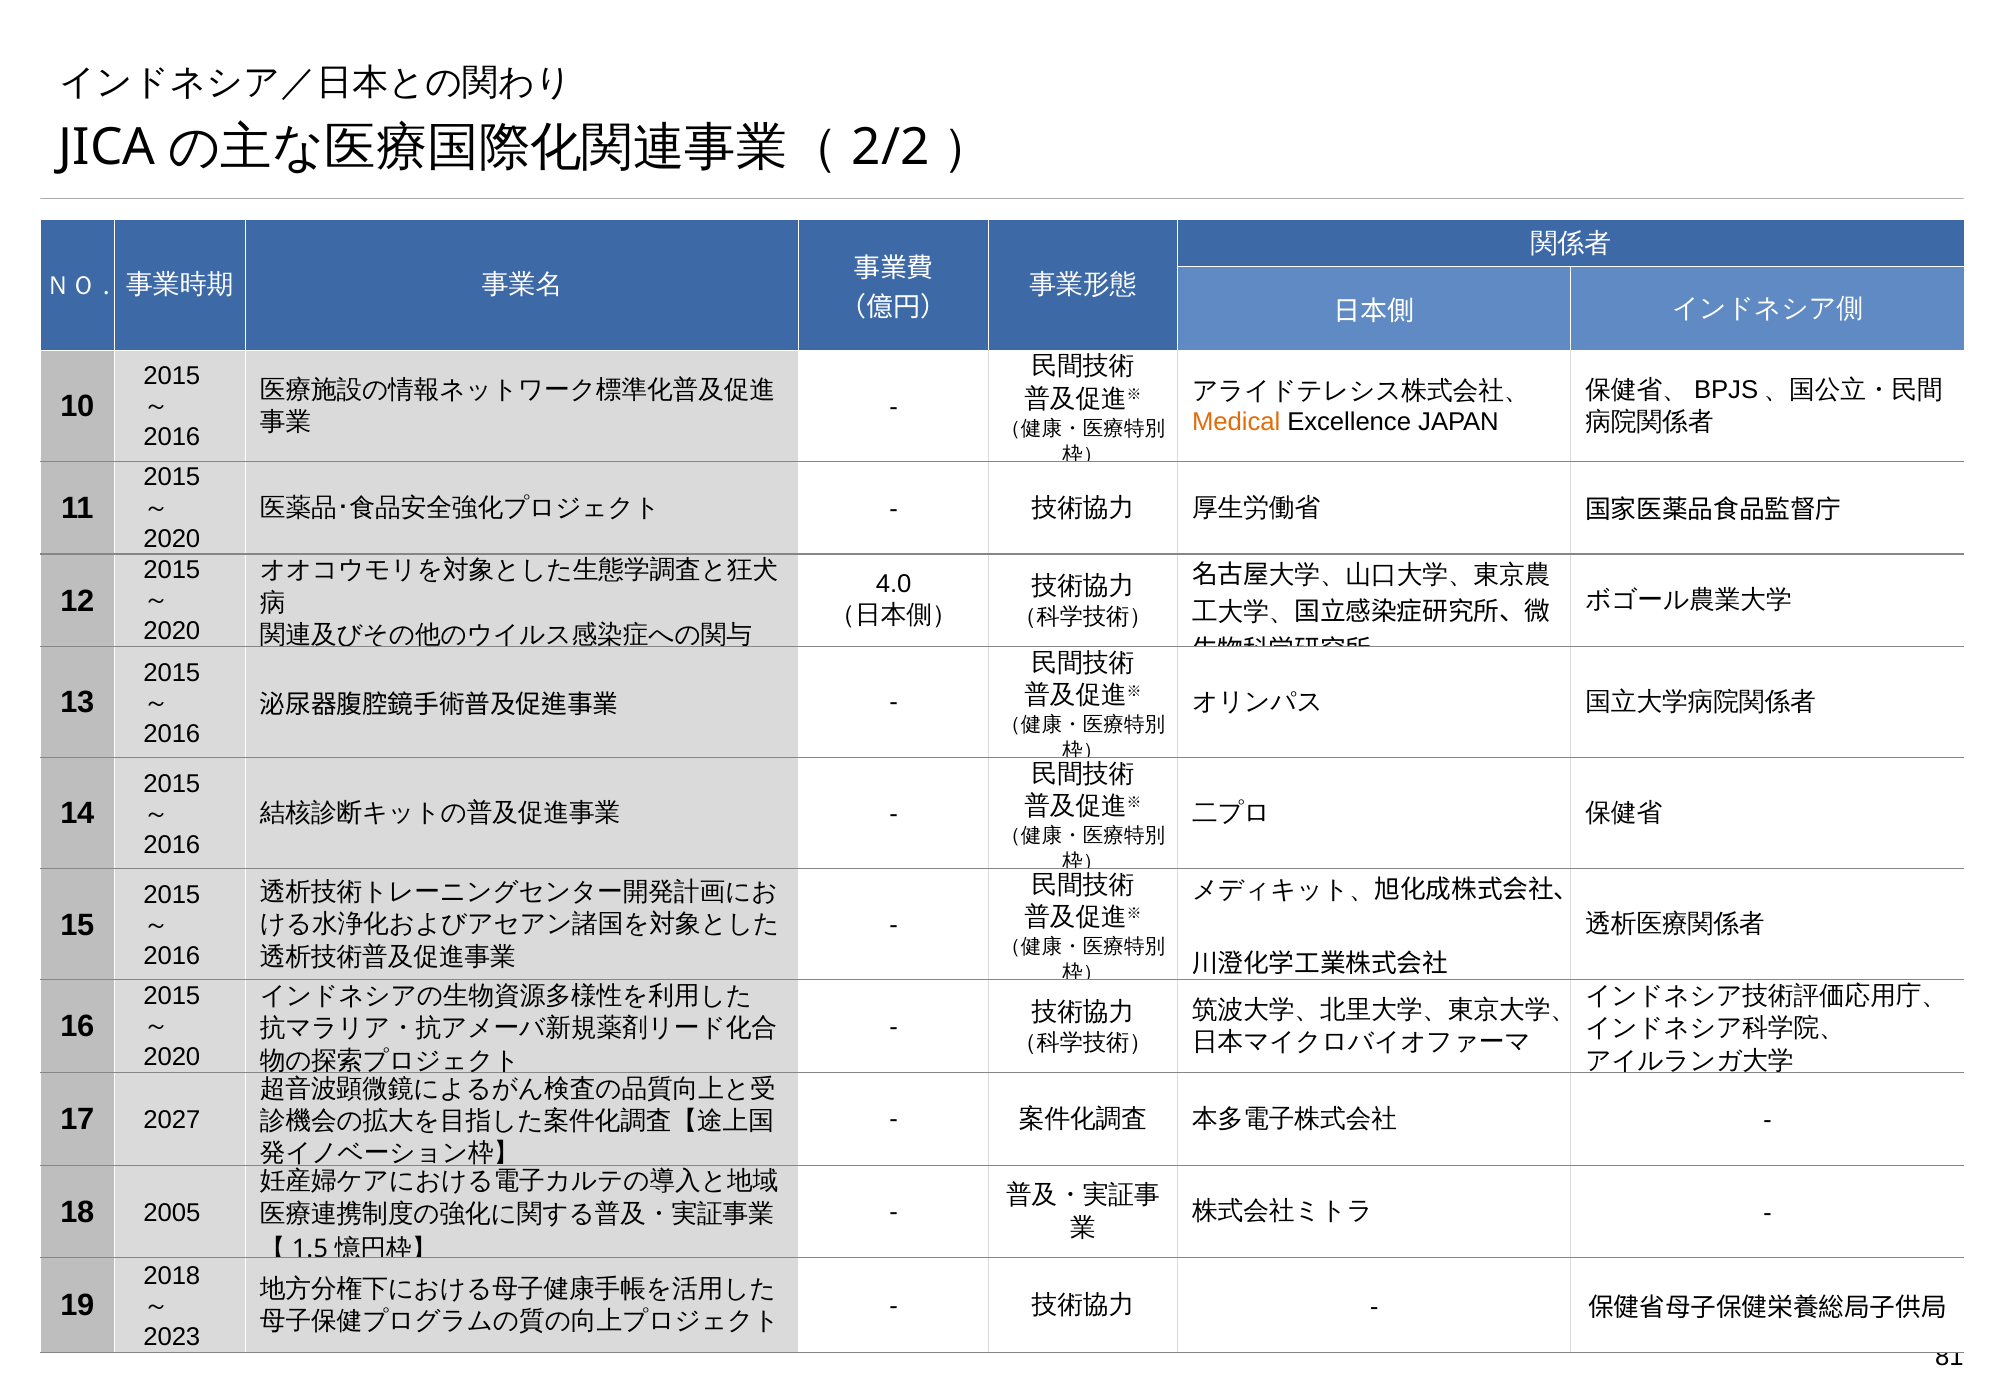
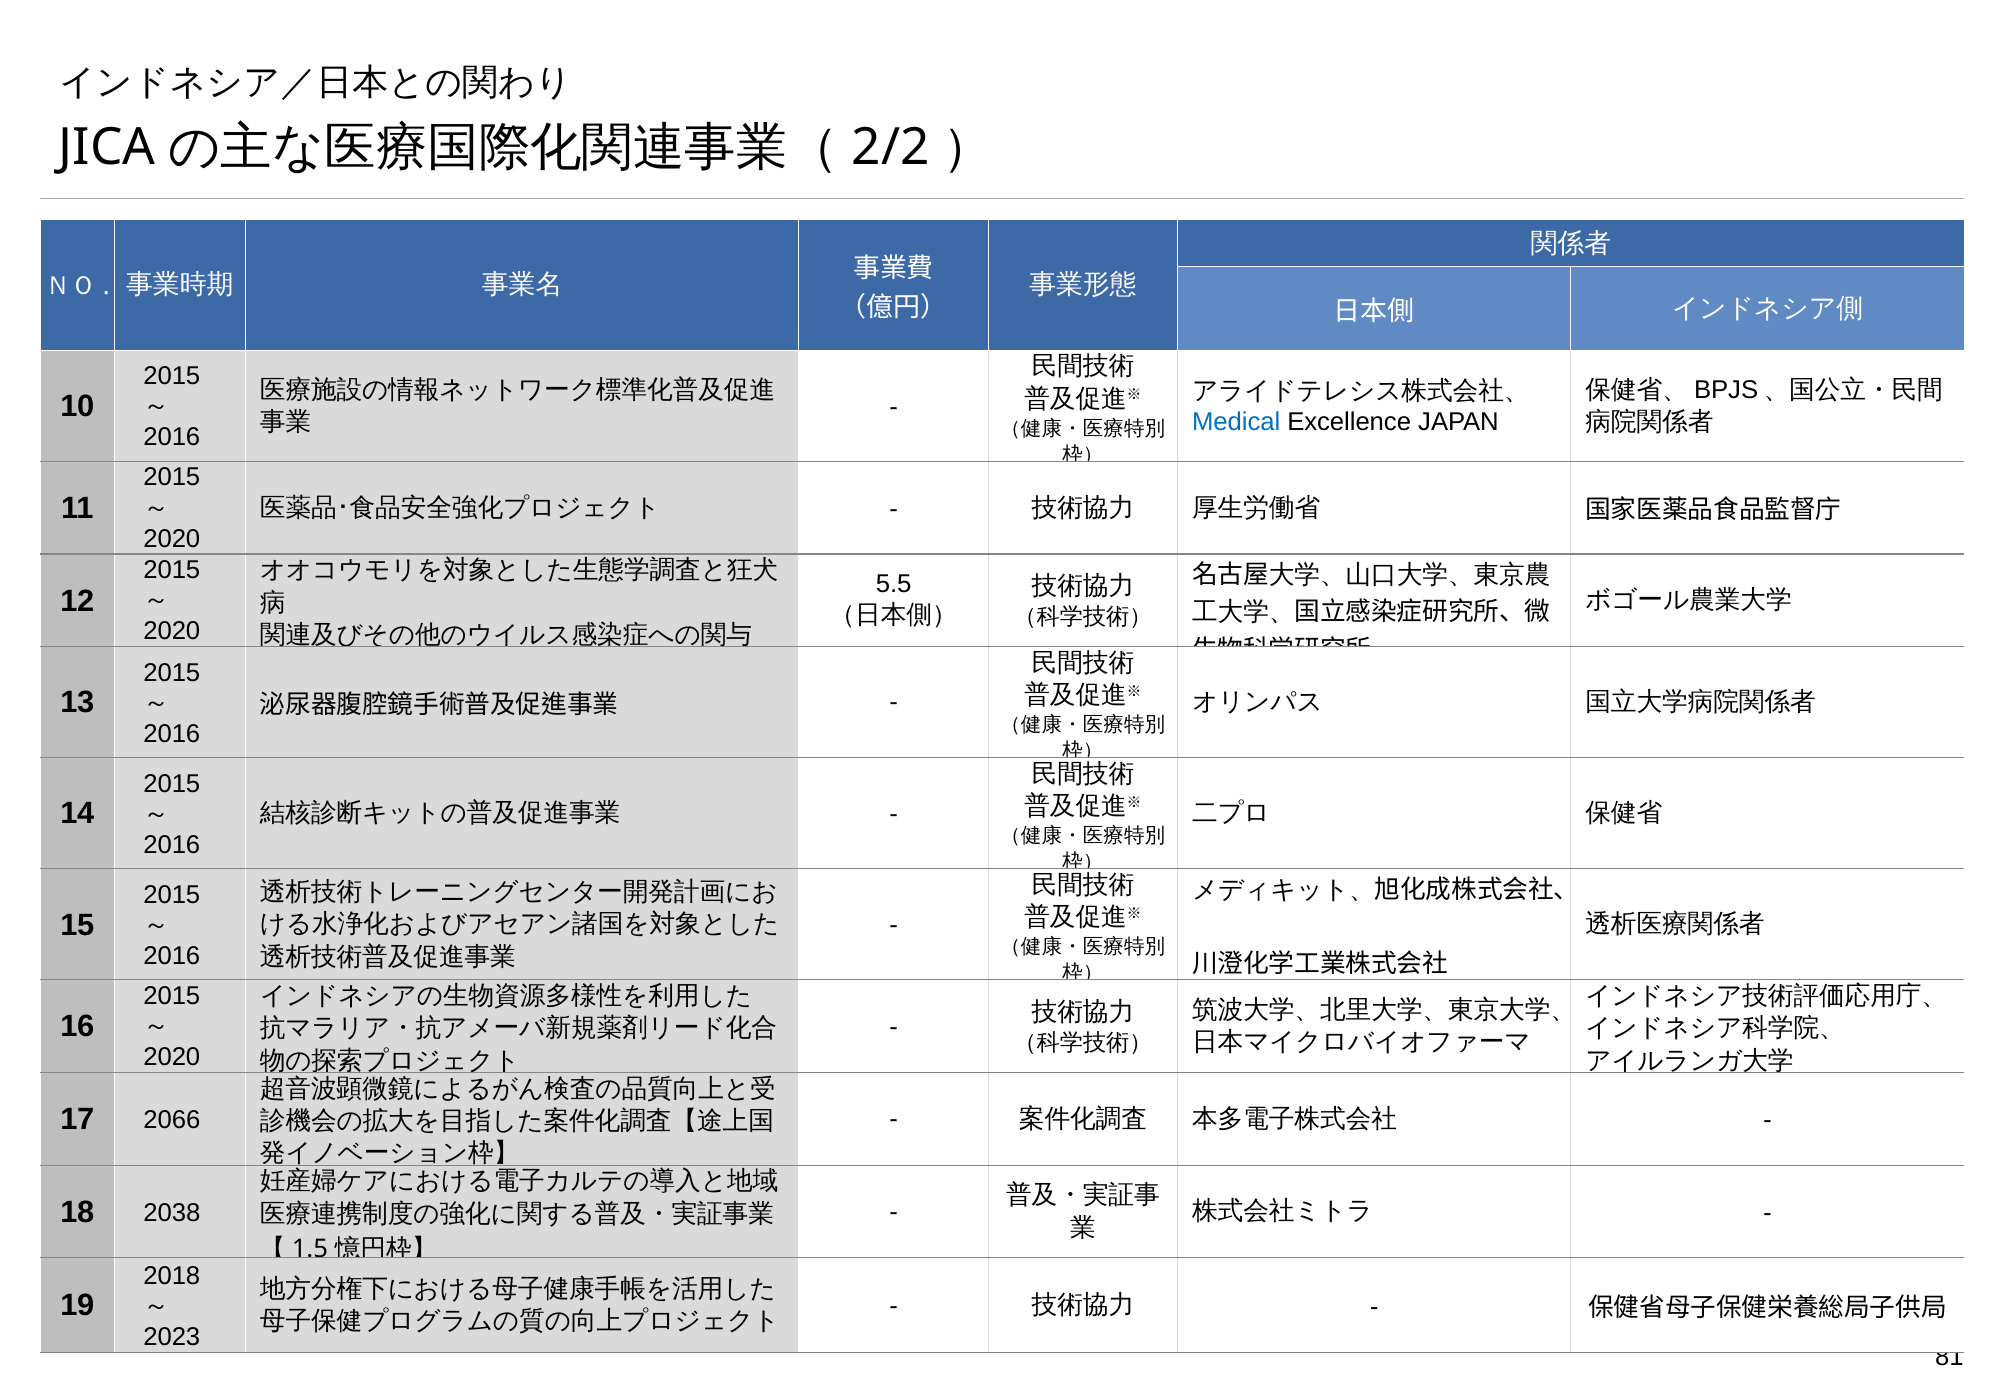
Medical colour: orange -> blue (1236, 422)
4.0: 4.0 -> 5.5 (894, 585)
2027: 2027 -> 2066 (172, 1120)
2005: 2005 -> 2038 (172, 1213)
